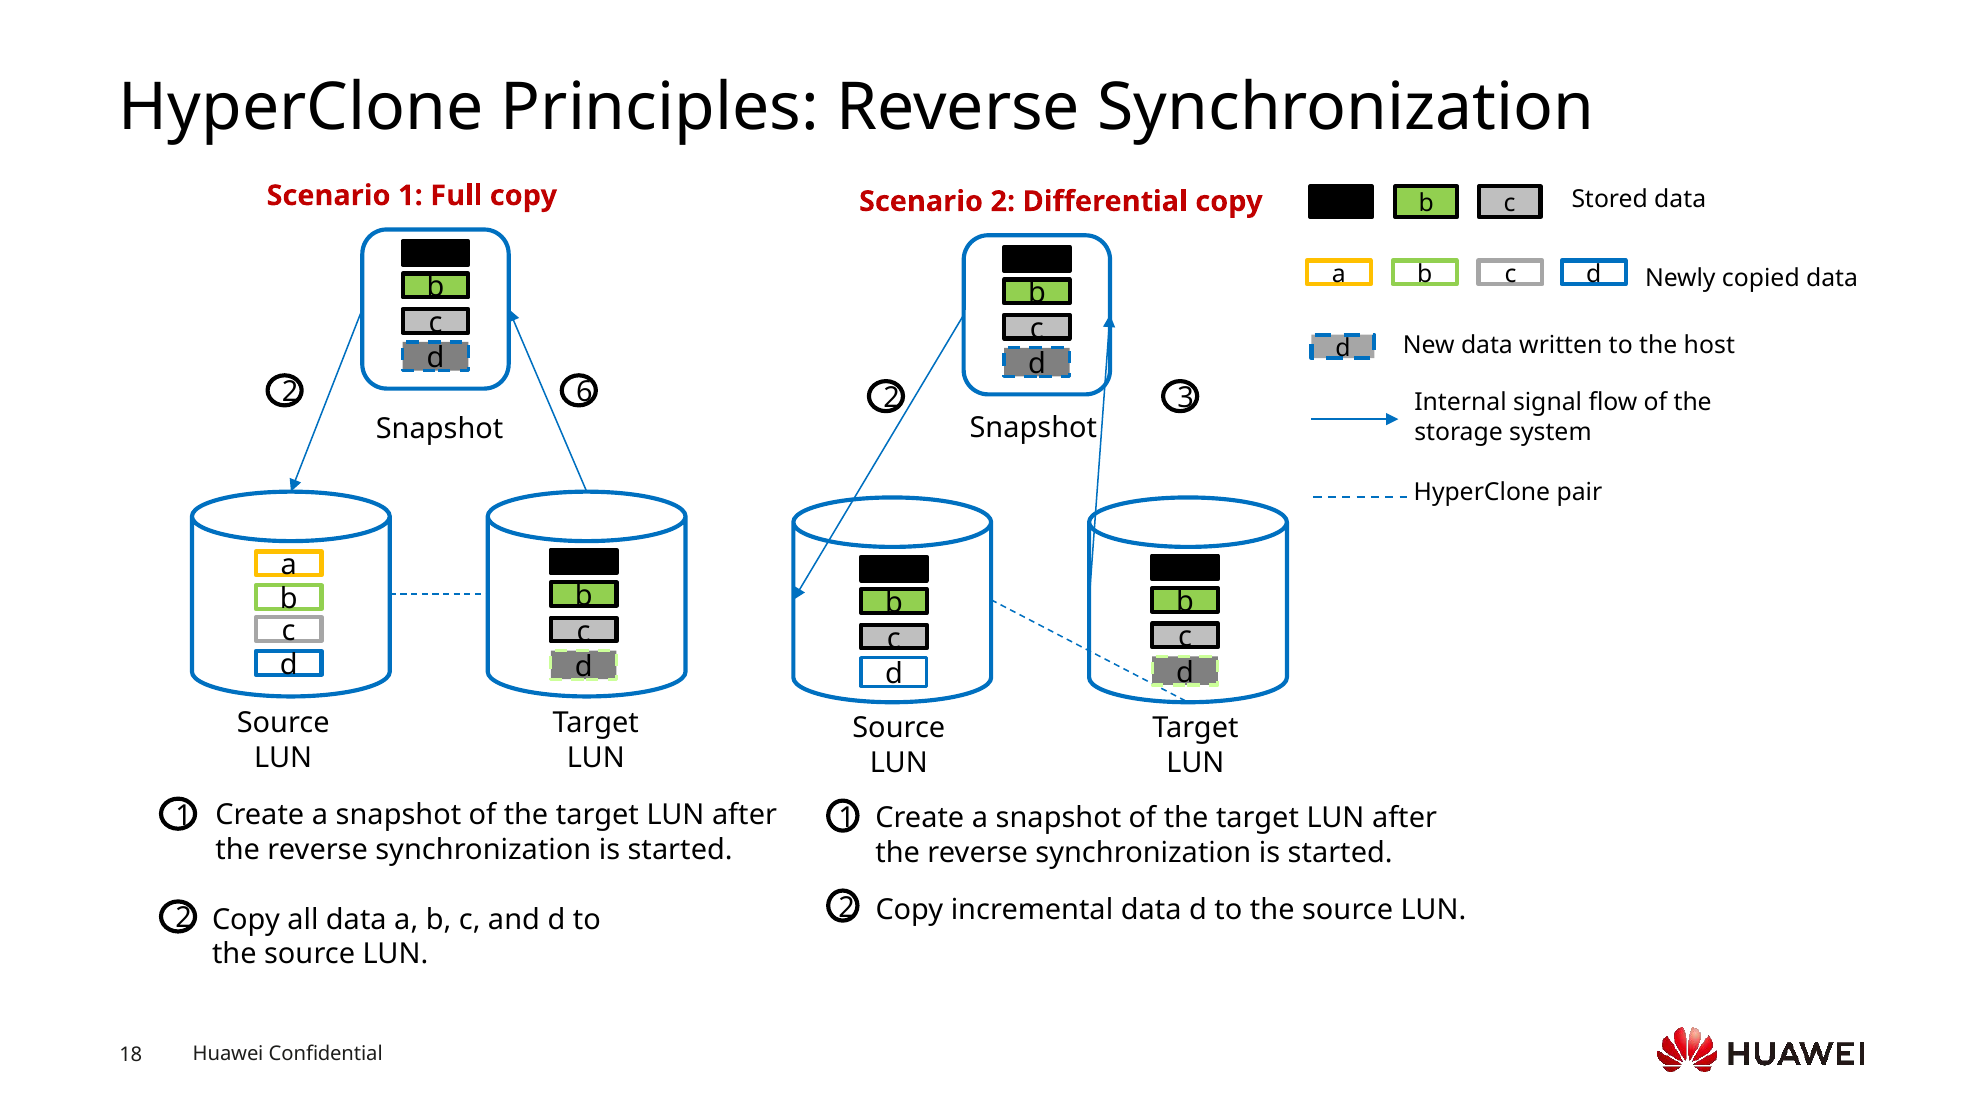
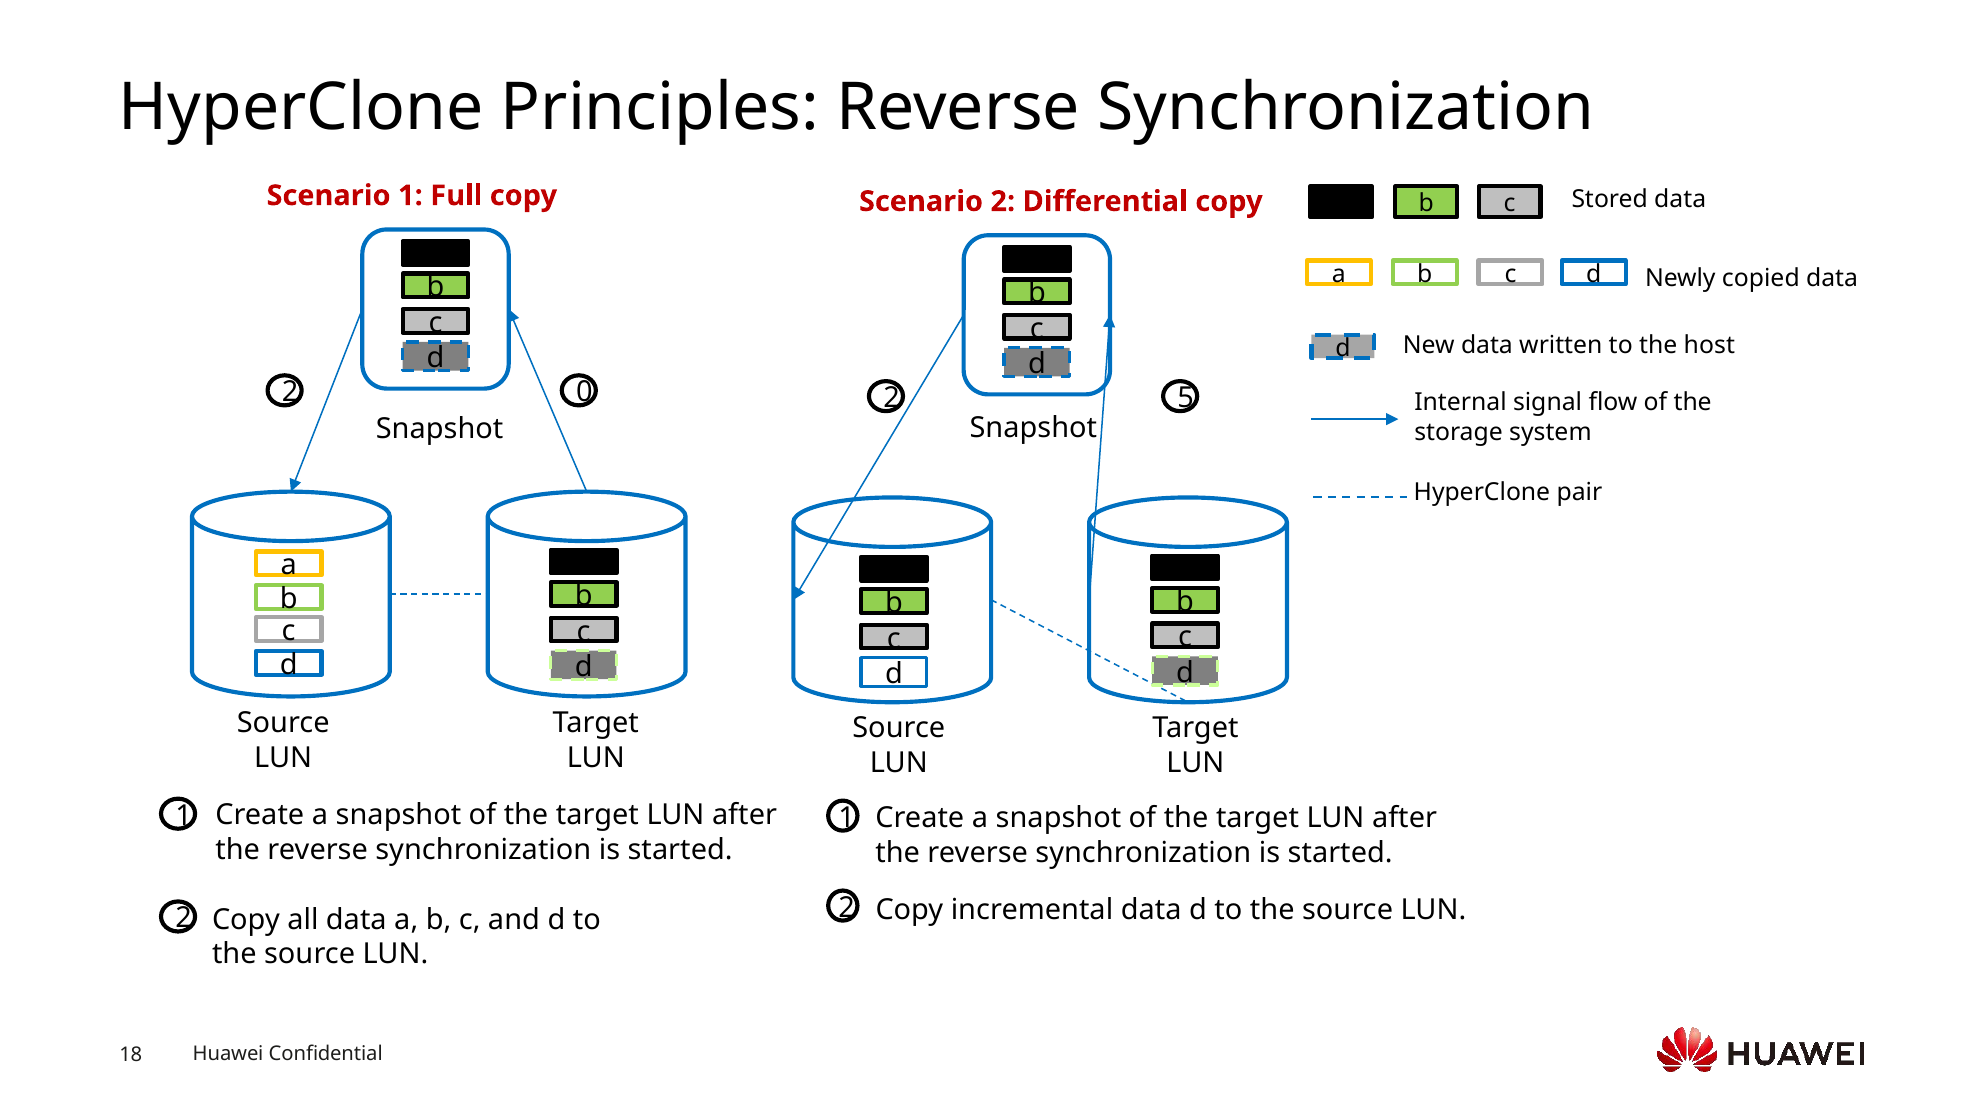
6: 6 -> 0 (584, 392)
3: 3 -> 5 (1186, 398)
